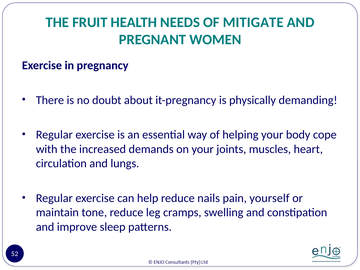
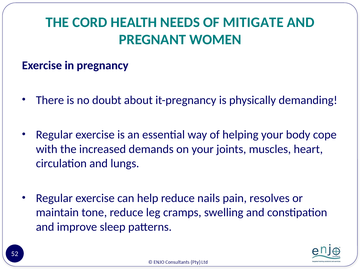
FRUIT: FRUIT -> CORD (90, 22)
yourself: yourself -> resolves (270, 198)
